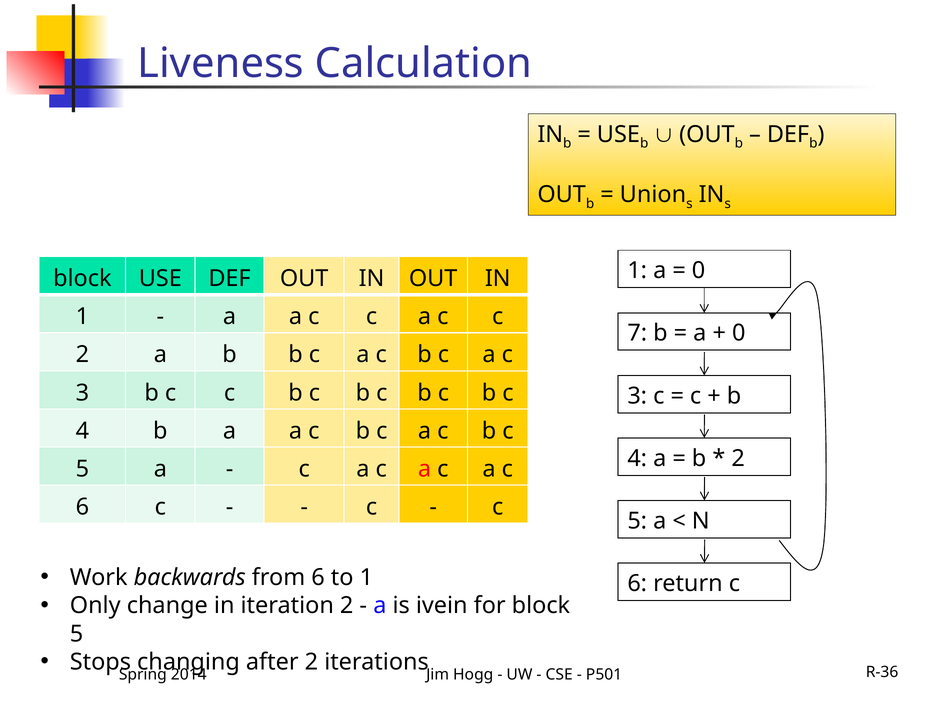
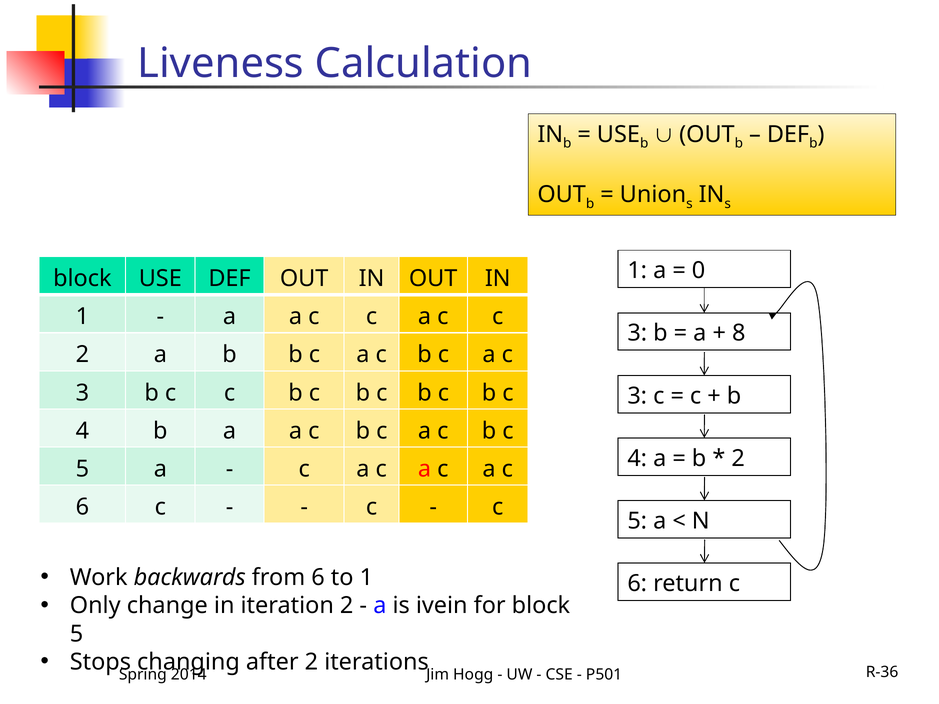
7: 7 -> 3 (637, 333)
0: 0 -> 8 (739, 333)
